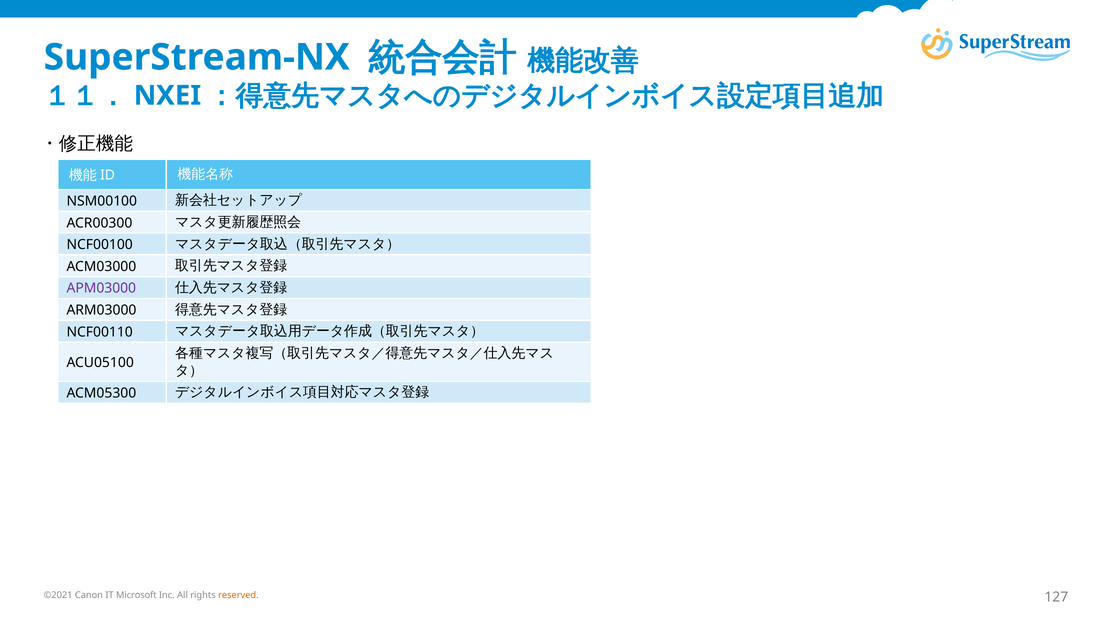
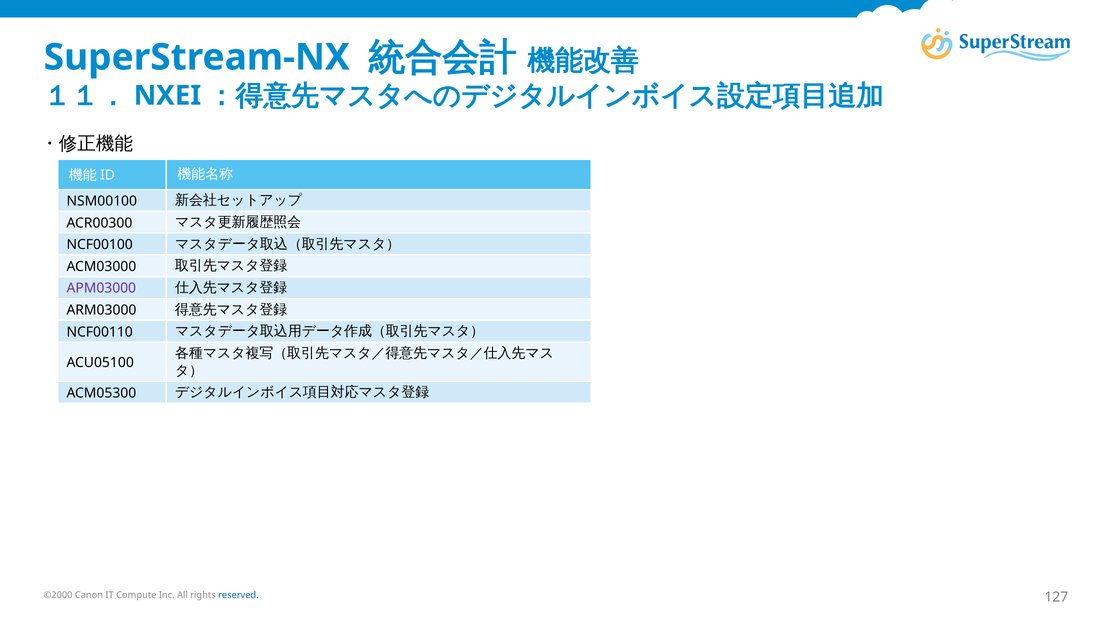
©2021: ©2021 -> ©2000 (58, 596)
Microsoft: Microsoft -> Compute (136, 596)
reserved colour: orange -> blue (238, 596)
